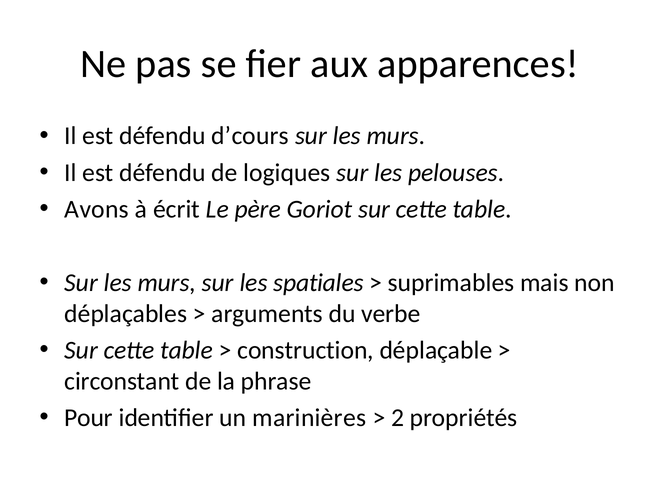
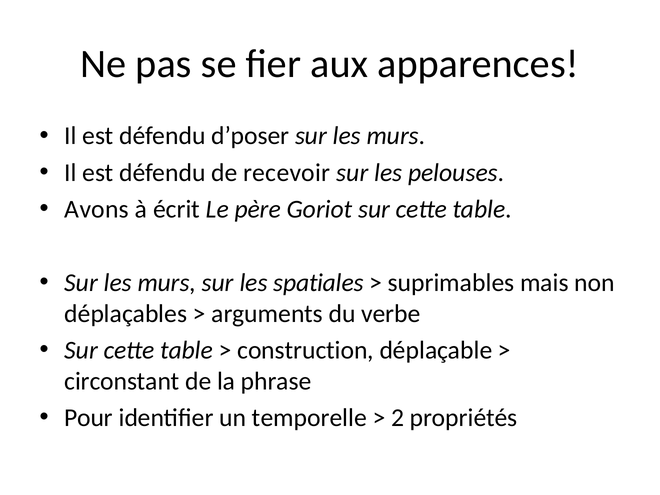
d’cours: d’cours -> d’poser (250, 136)
logiques: logiques -> recevoir (287, 173)
marinières: marinières -> temporelle (309, 418)
